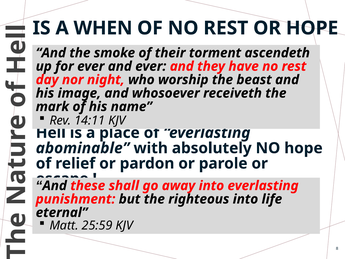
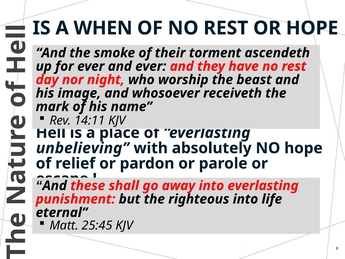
abominable: abominable -> unbelieving (83, 148)
25:59: 25:59 -> 25:45 (97, 225)
